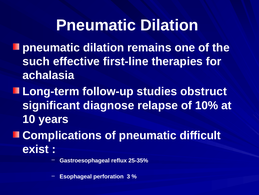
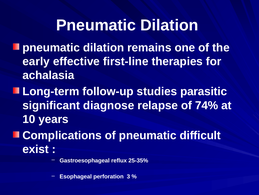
such: such -> early (36, 61)
obstruct: obstruct -> parasitic (204, 91)
10%: 10% -> 74% (207, 105)
